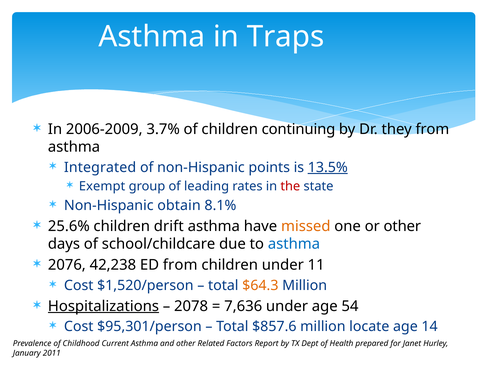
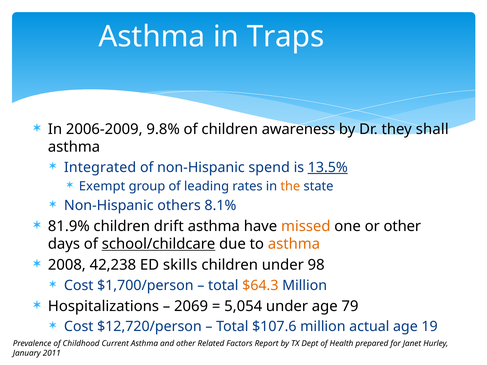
3.7%: 3.7% -> 9.8% (163, 129)
continuing: continuing -> awareness (299, 129)
they from: from -> shall (432, 129)
points: points -> spend (269, 167)
the colour: red -> orange (290, 186)
obtain: obtain -> others (179, 206)
25.6%: 25.6% -> 81.9% (69, 226)
school/childcare underline: none -> present (159, 244)
asthma colour: blue -> orange (294, 244)
2076: 2076 -> 2008 (67, 265)
ED from: from -> skills (180, 265)
11: 11 -> 98 (316, 265)
$1,520/person: $1,520/person -> $1,700/person (145, 286)
Hospitalizations underline: present -> none (103, 306)
2078: 2078 -> 2069 (191, 306)
7,636: 7,636 -> 5,054 (243, 306)
54: 54 -> 79 (350, 306)
$95,301/person: $95,301/person -> $12,720/person (149, 327)
$857.6: $857.6 -> $107.6 (274, 327)
locate: locate -> actual (369, 327)
14: 14 -> 19 (430, 327)
